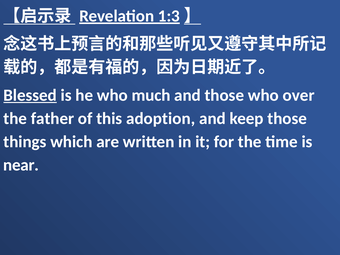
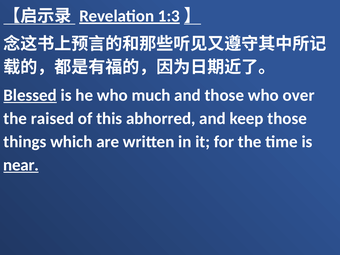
father: father -> raised (52, 118)
adoption: adoption -> abhorred (161, 118)
near underline: none -> present (21, 165)
